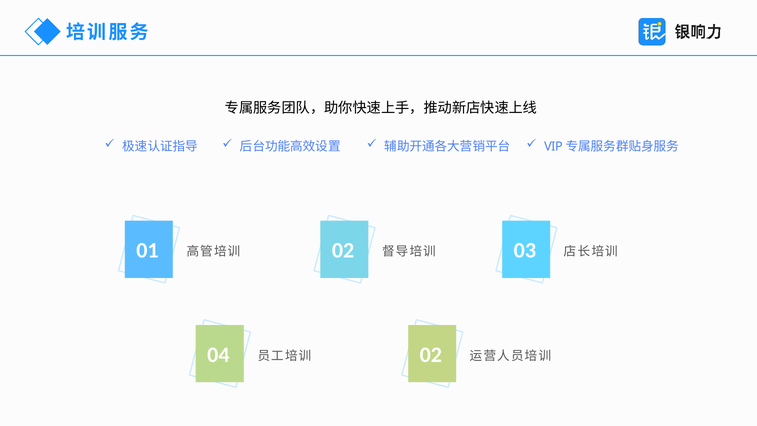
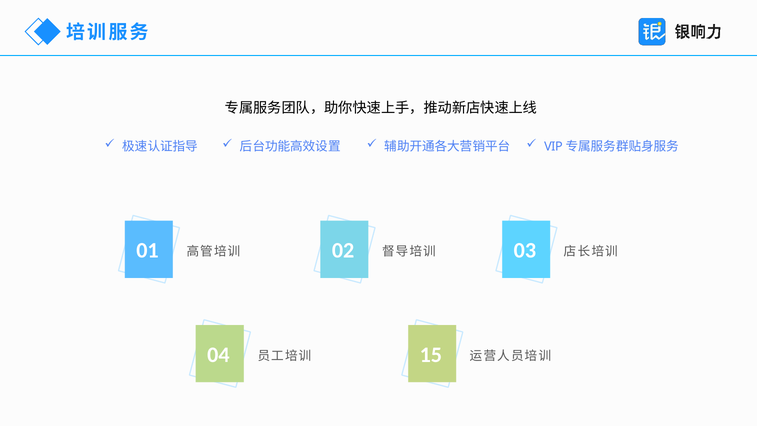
02: 02 -> 15 (431, 355)
